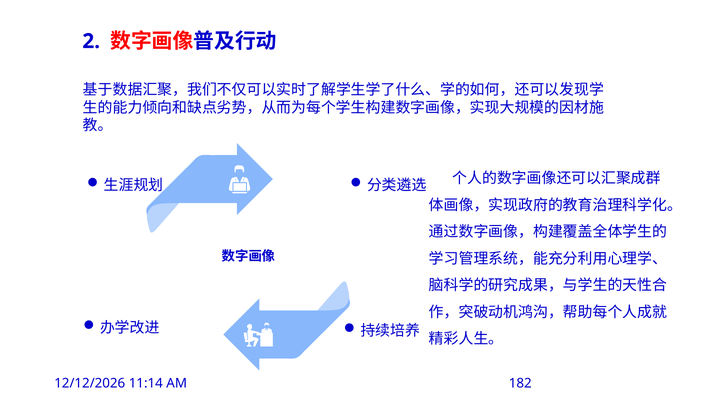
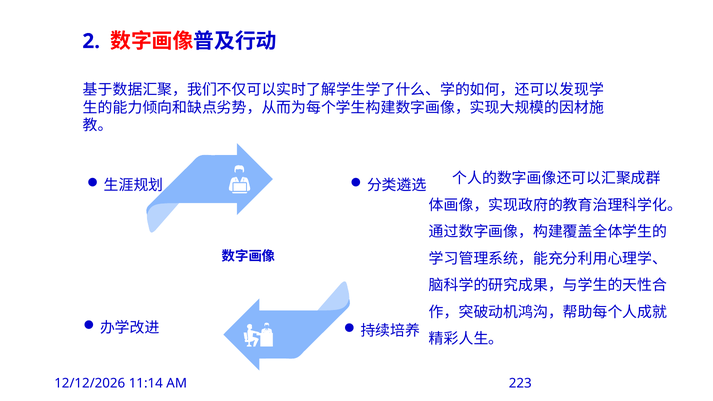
182: 182 -> 223 (520, 383)
